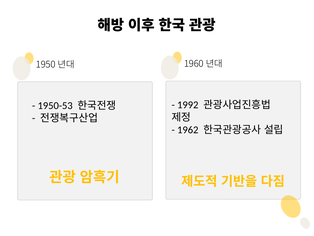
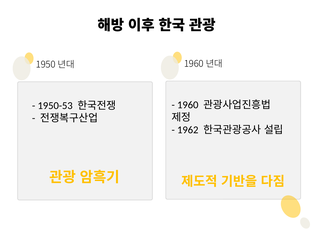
1992: 1992 -> 1960 (188, 105)
